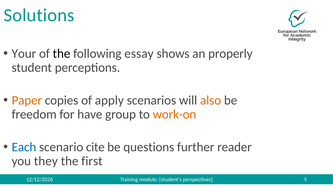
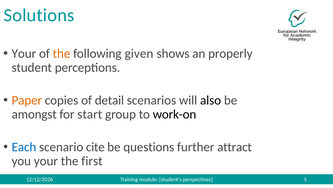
the colour: black -> orange (62, 53)
essay: essay -> given (139, 53)
apply: apply -> detail (109, 100)
also colour: orange -> black (211, 100)
freedom: freedom -> amongst (34, 114)
have: have -> start (90, 114)
work-on colour: orange -> black (175, 114)
reader: reader -> attract (235, 147)
you they: they -> your (46, 161)
